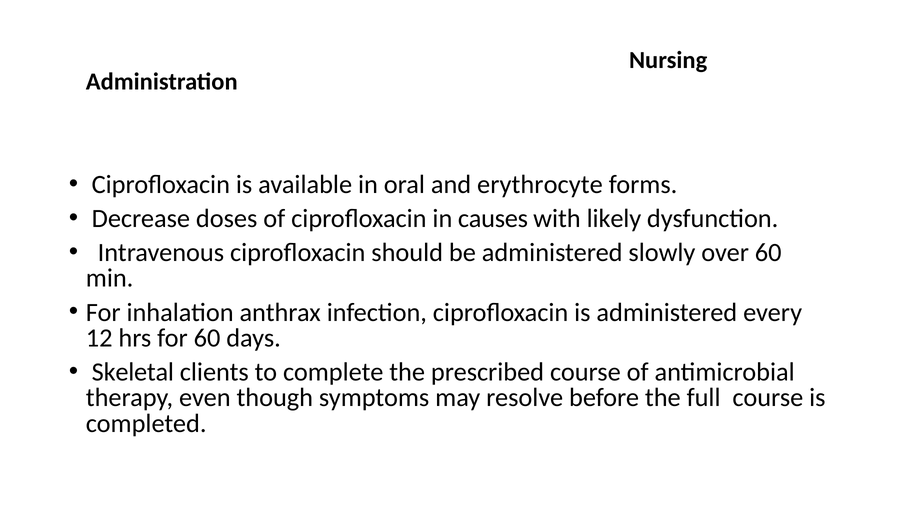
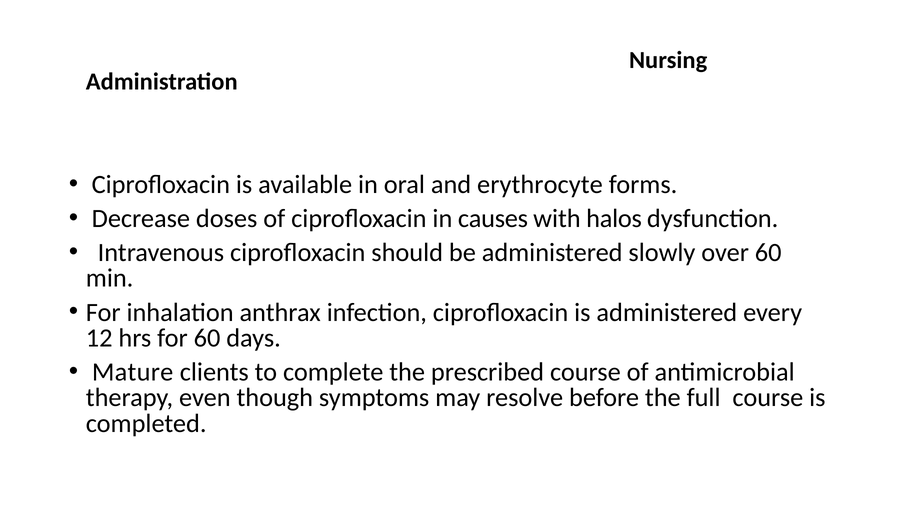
likely: likely -> halos (614, 219)
Skeletal: Skeletal -> Mature (133, 372)
